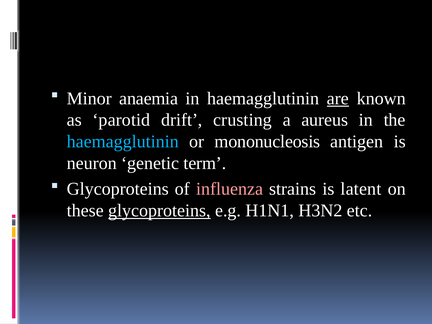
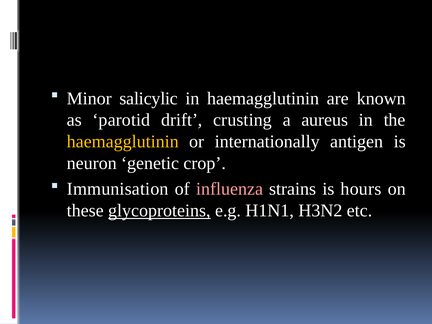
anaemia: anaemia -> salicylic (149, 98)
are underline: present -> none (338, 98)
haemagglutinin colour: light blue -> yellow (123, 142)
mononucleosis: mononucleosis -> internationally (267, 142)
term: term -> crop (205, 163)
Glycoproteins: Glycoproteins -> Immunisation (118, 189)
latent: latent -> hours (361, 189)
